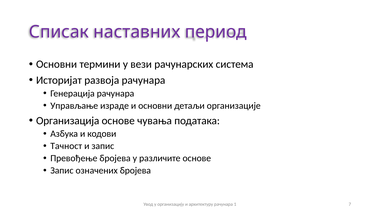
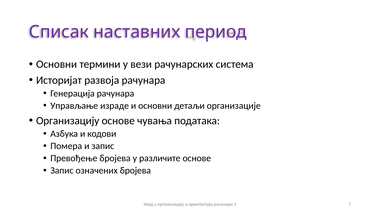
Организација: Организација -> Организацију (68, 121)
Тачност: Тачност -> Помера (66, 146)
